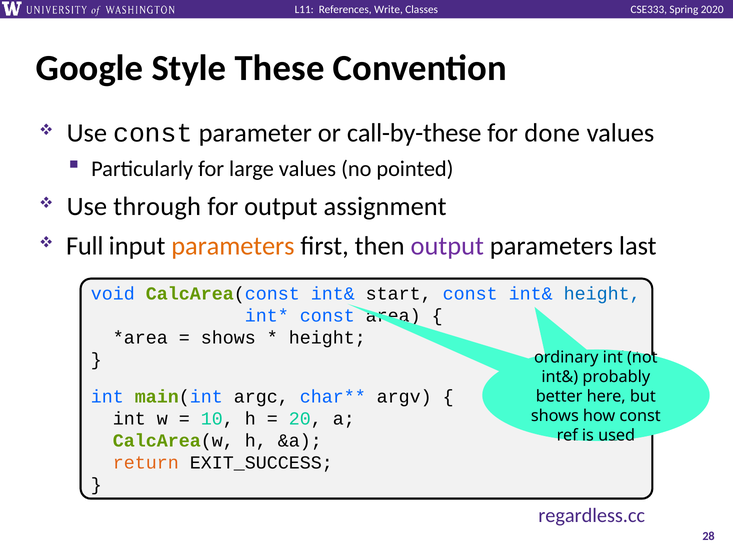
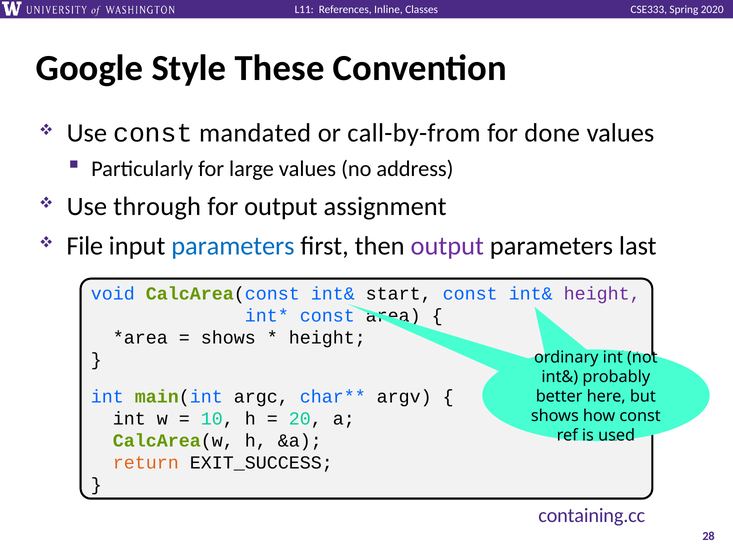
Write: Write -> Inline (388, 10)
parameter: parameter -> mandated (255, 133)
call-by-these: call-by-these -> call-by-from (414, 133)
pointed: pointed -> address (415, 169)
Full: Full -> File (85, 246)
parameters colour: orange -> blue (233, 246)
height colour: blue -> purple (602, 294)
regardless.cc: regardless.cc -> containing.cc (592, 515)
